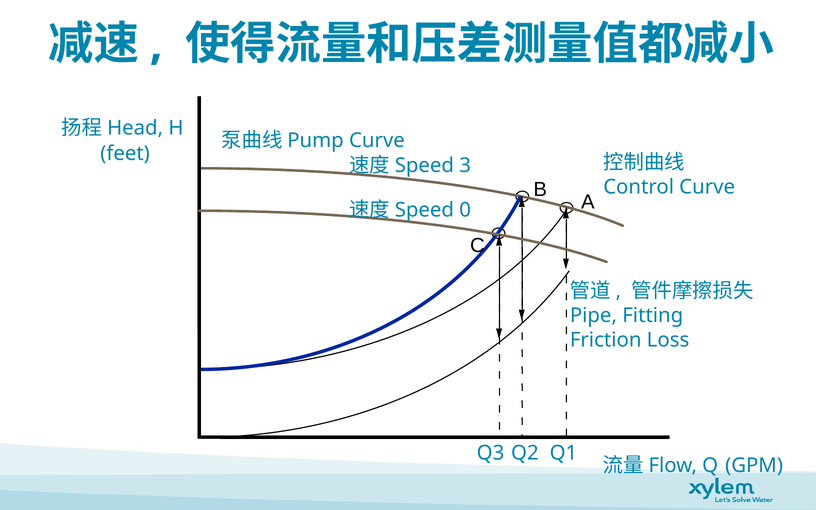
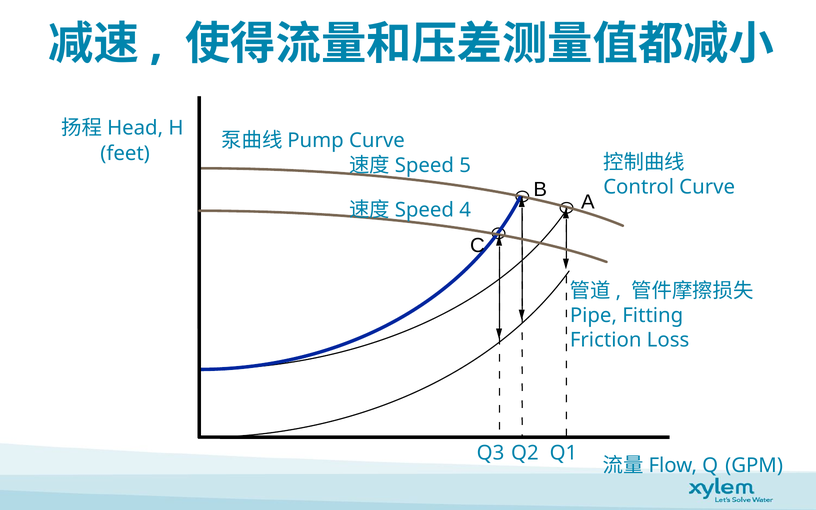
3: 3 -> 5 (465, 166)
0: 0 -> 4 (465, 210)
